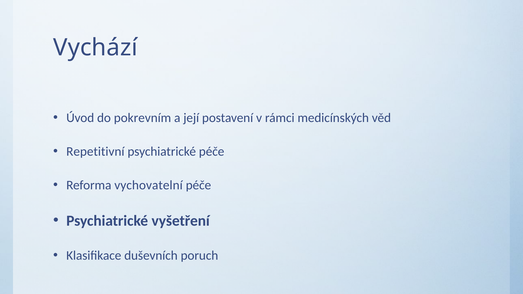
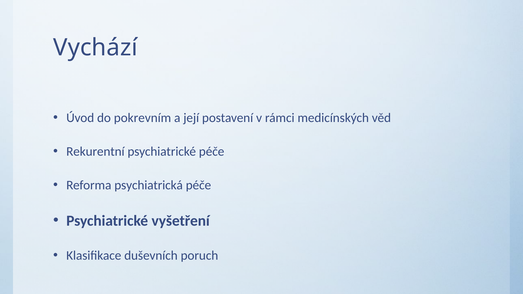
Repetitivní: Repetitivní -> Rekurentní (95, 152)
vychovatelní: vychovatelní -> psychiatrická (149, 185)
